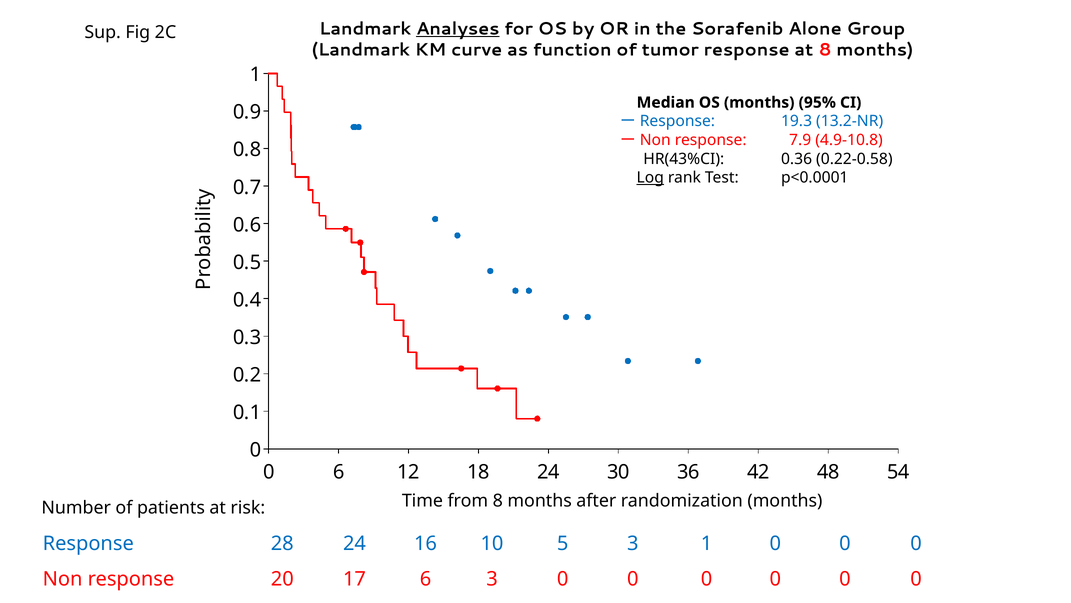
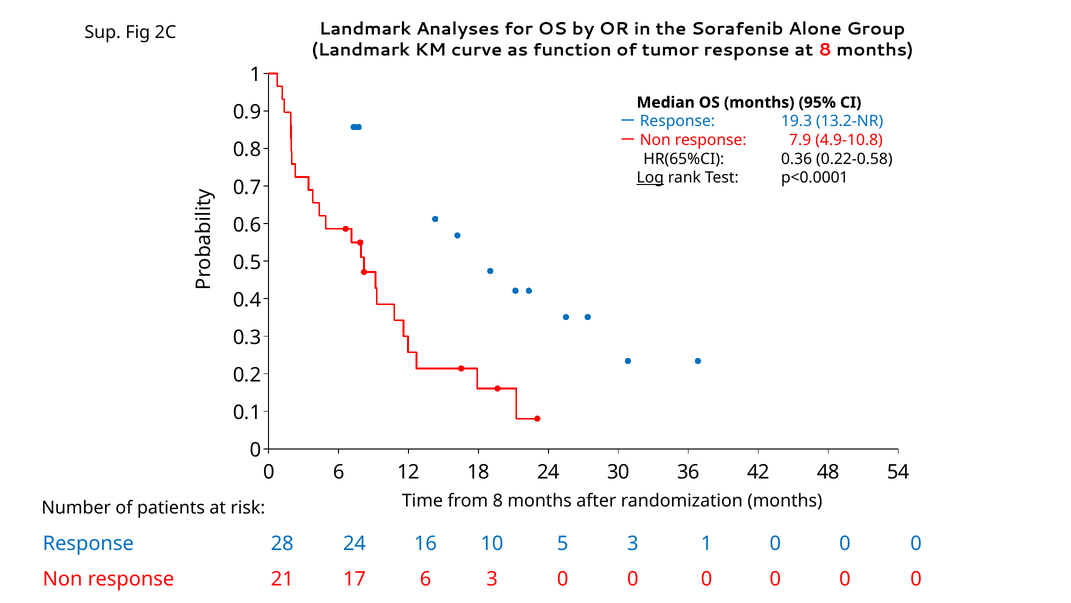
Analyses underline: present -> none (458, 29)
HR(43%CI: HR(43%CI -> HR(65%CI (684, 159)
20: 20 -> 21 (282, 579)
